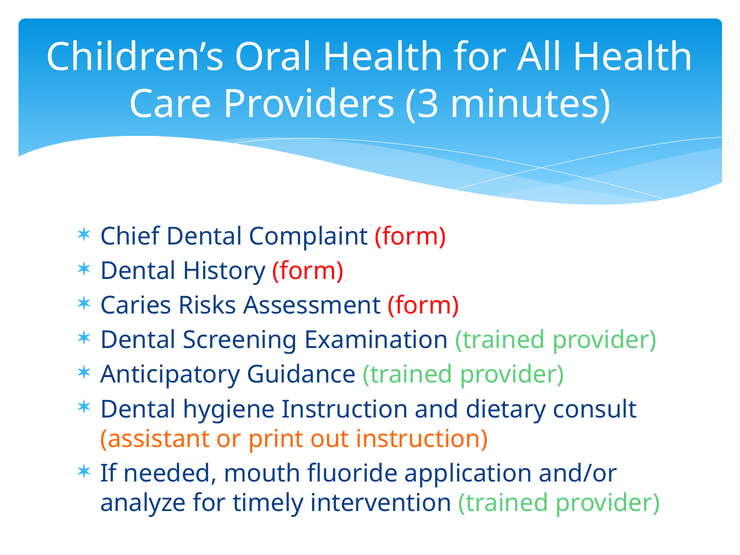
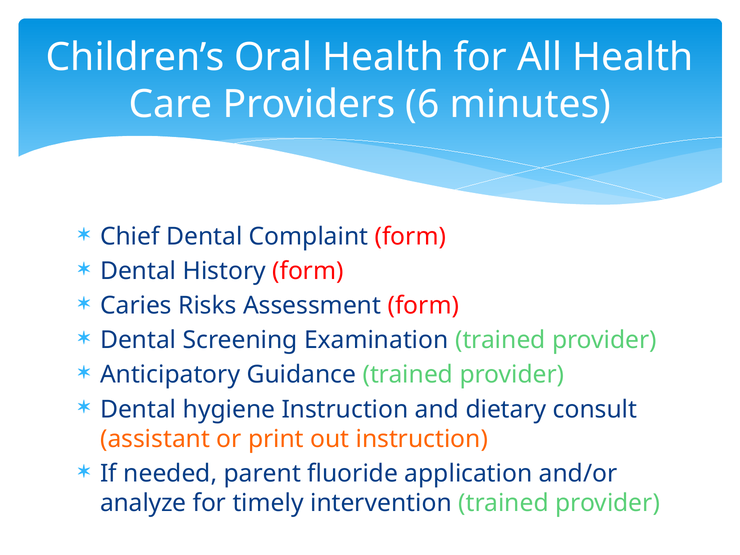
3: 3 -> 6 (422, 104)
mouth: mouth -> parent (262, 473)
